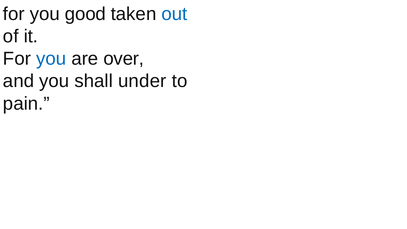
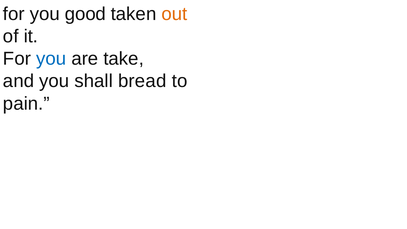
out colour: blue -> orange (175, 14)
over: over -> take (124, 59)
under: under -> bread (142, 81)
